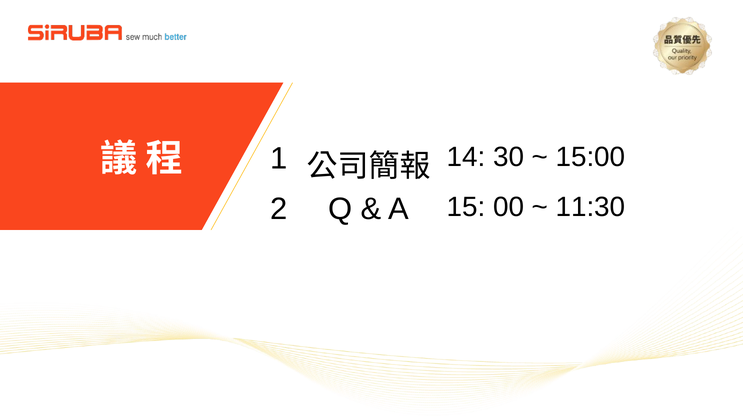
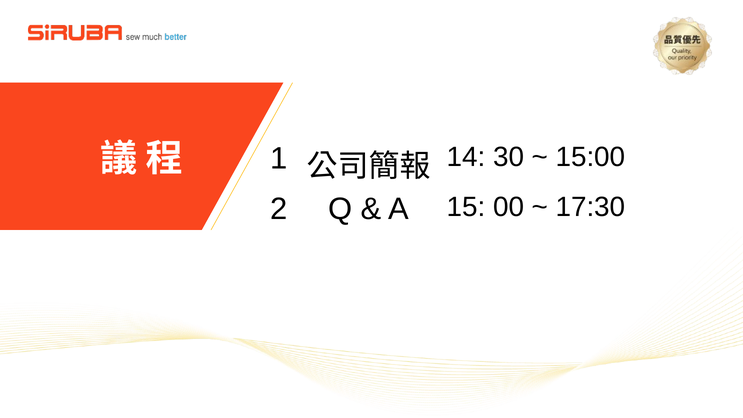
11:30: 11:30 -> 17:30 (590, 207)
